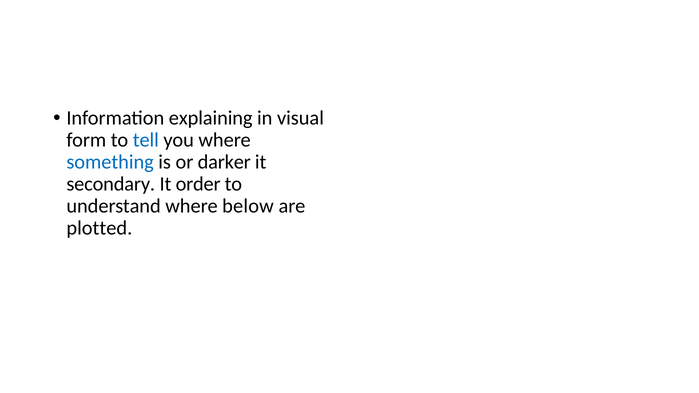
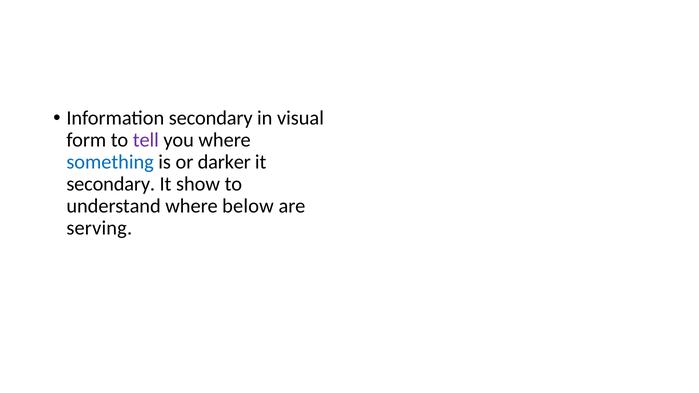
Information explaining: explaining -> secondary (211, 118)
tell colour: blue -> purple (146, 140)
order: order -> show (198, 184)
plotted: plotted -> serving (99, 228)
